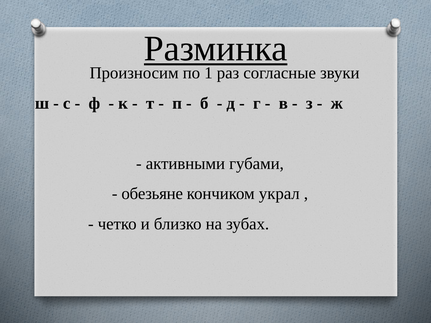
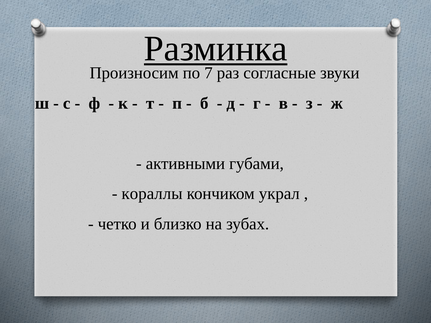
1: 1 -> 7 (208, 73)
обезьяне: обезьяне -> кораллы (152, 194)
